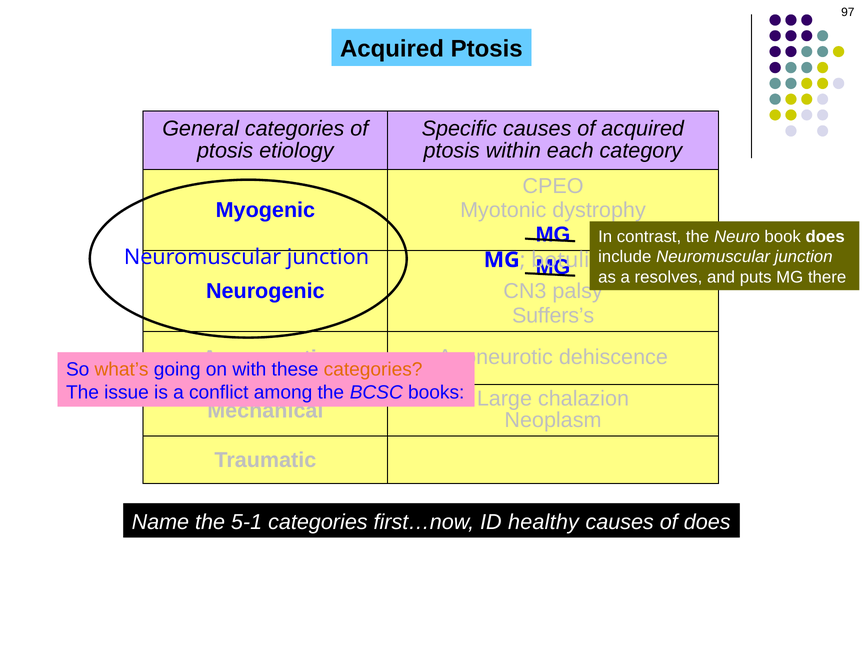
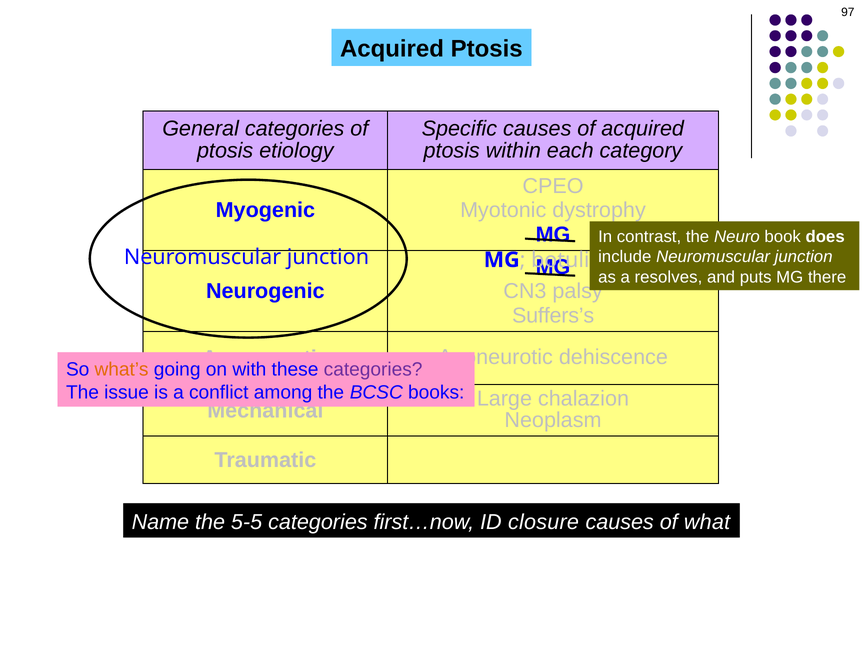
categories colour: orange -> purple (373, 369)
5-1: 5-1 -> 5-5 (247, 522)
healthy: healthy -> closure (543, 522)
of does: does -> what (707, 522)
